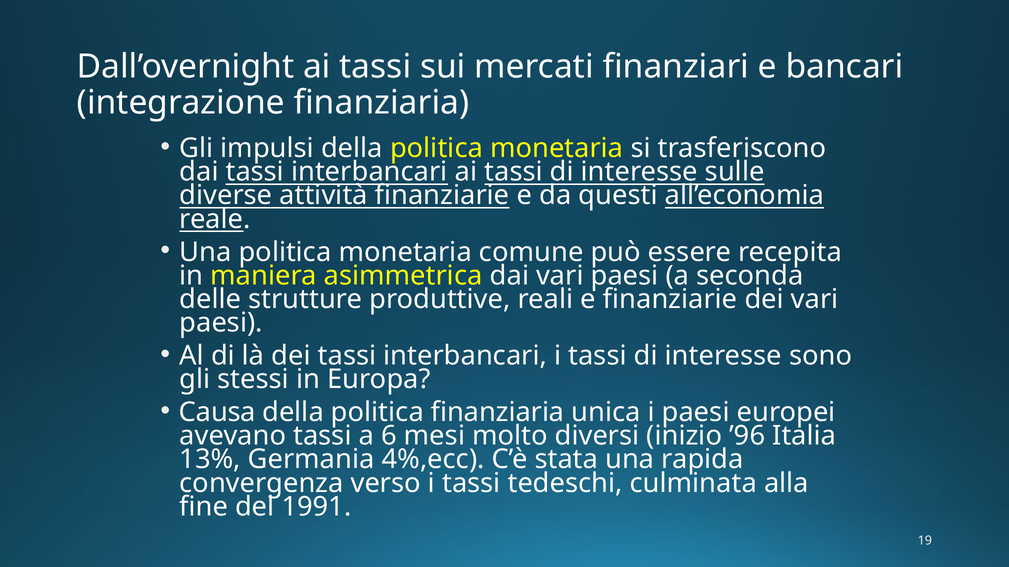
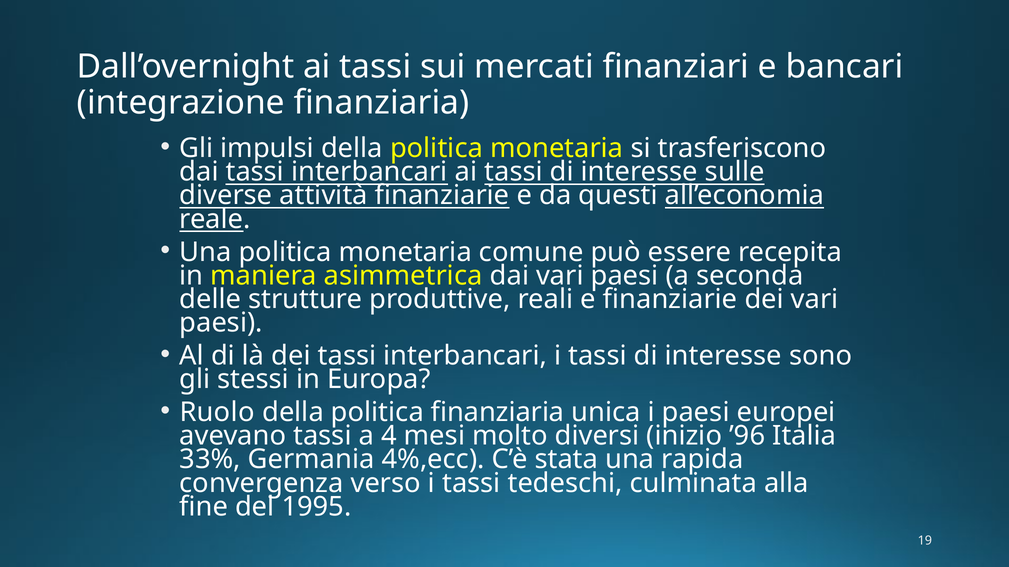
Causa: Causa -> Ruolo (217, 413)
6: 6 -> 4 (389, 436)
13%: 13% -> 33% (210, 460)
1991: 1991 -> 1995 (316, 507)
